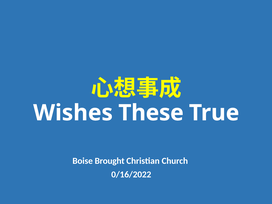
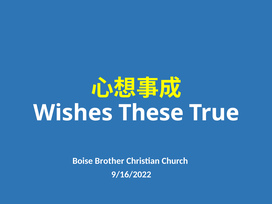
Brought: Brought -> Brother (110, 161)
0/16/2022: 0/16/2022 -> 9/16/2022 (131, 175)
